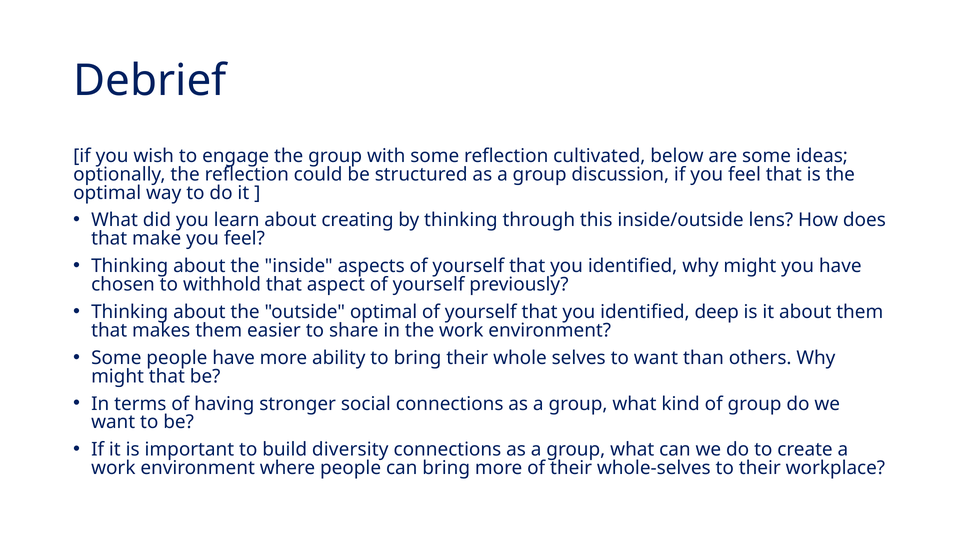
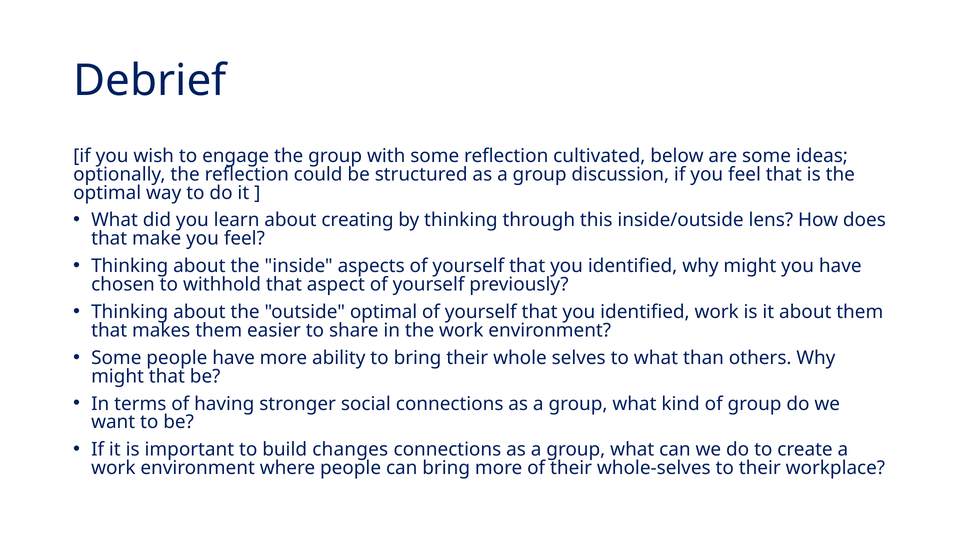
identified deep: deep -> work (717, 312)
to want: want -> what (656, 358)
diversity: diversity -> changes (350, 450)
